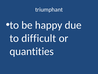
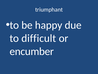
quantities: quantities -> encumber (32, 51)
